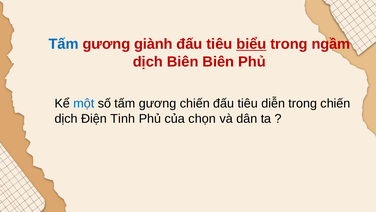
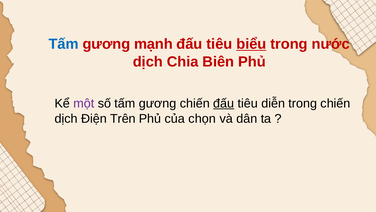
giành: giành -> mạnh (153, 44)
ngầm: ngầm -> nước (331, 44)
dịch Biên: Biên -> Chia (183, 62)
một colour: blue -> purple (84, 103)
đấu underline: none -> present (224, 103)
Tinh: Tinh -> Trên (123, 118)
